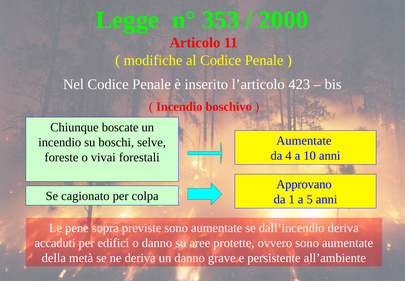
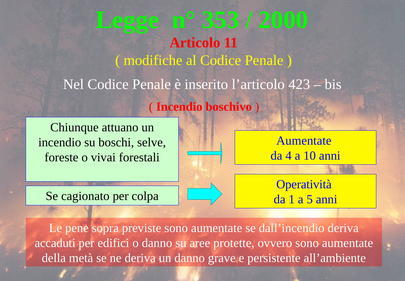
boscate: boscate -> attuano (120, 127)
Approvano: Approvano -> Operatività (304, 184)
